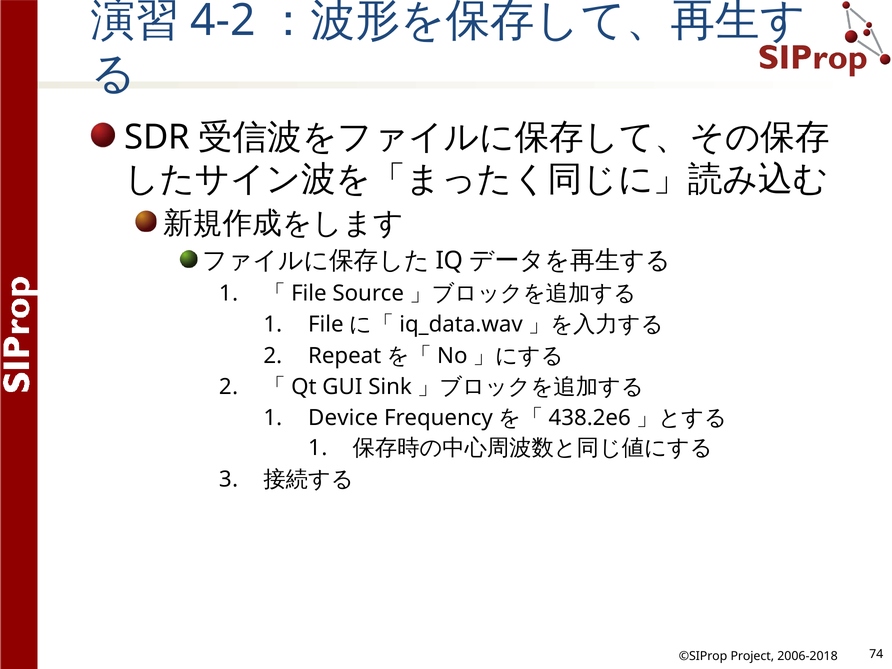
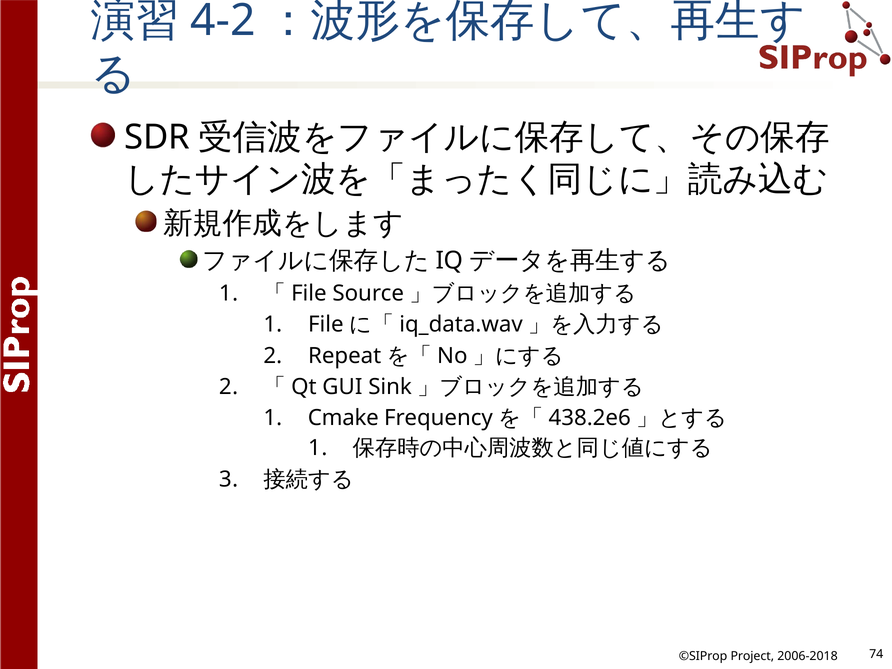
Device: Device -> Cmake (343, 418)
